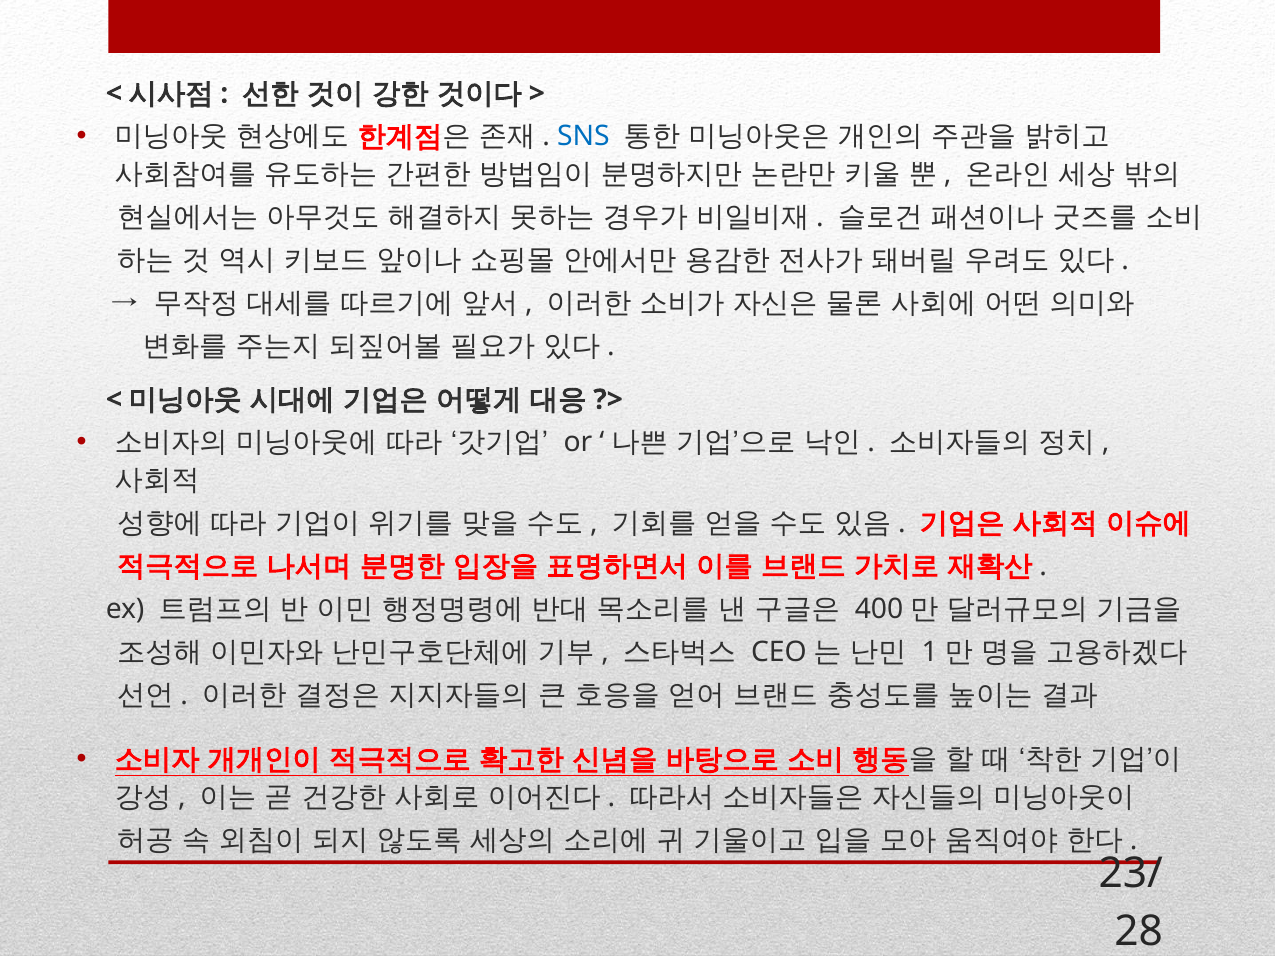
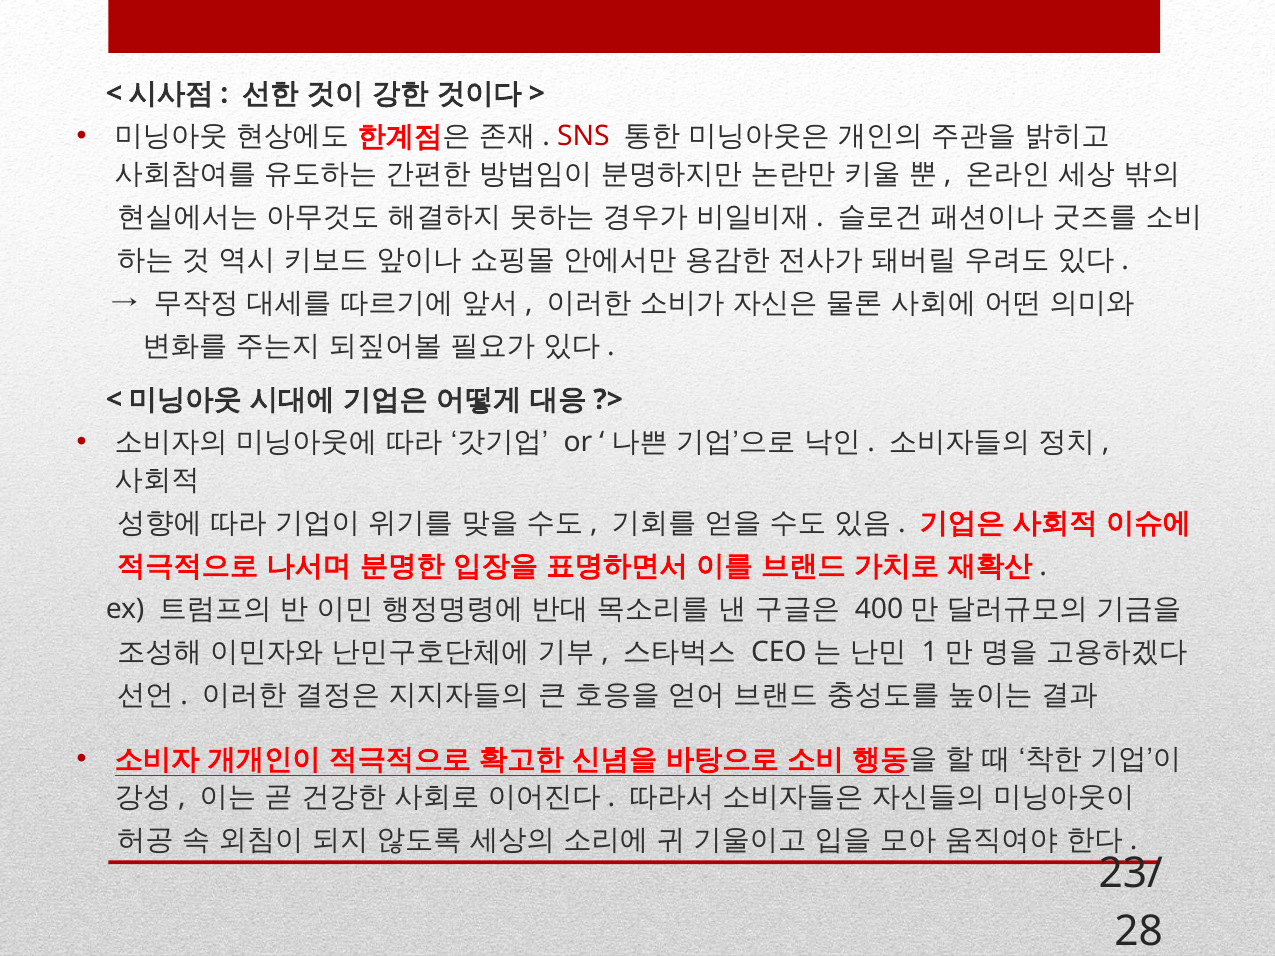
SNS colour: blue -> red (583, 136)
